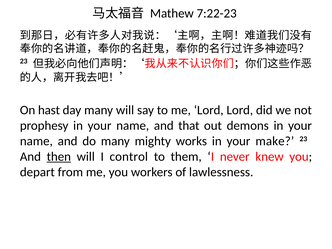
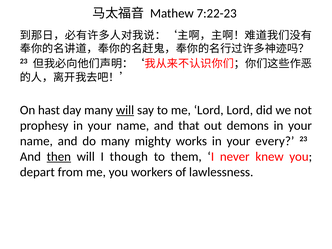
will underline: none -> present (125, 110)
make: make -> every (275, 141)
control: control -> though (129, 157)
